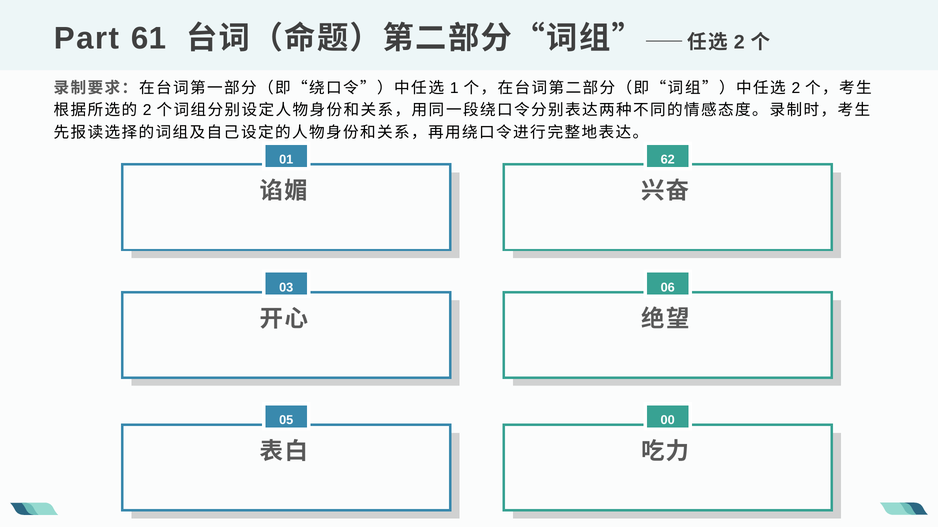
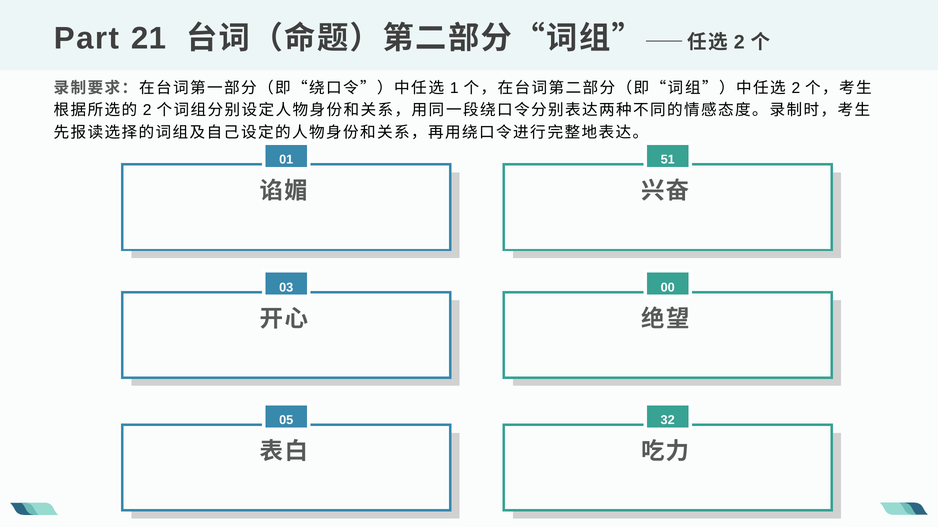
61: 61 -> 21 (149, 38)
62: 62 -> 51 (668, 160)
06: 06 -> 00 (668, 288)
00: 00 -> 32 (668, 421)
